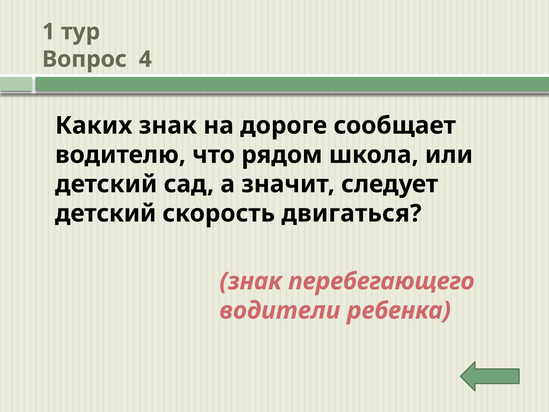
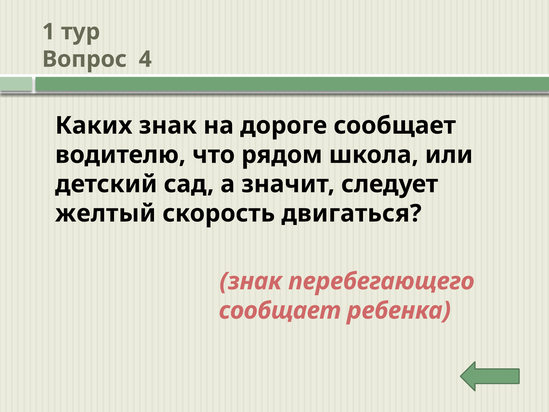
детский: детский -> желтый (105, 213)
водители: водители -> сообщает (280, 310)
